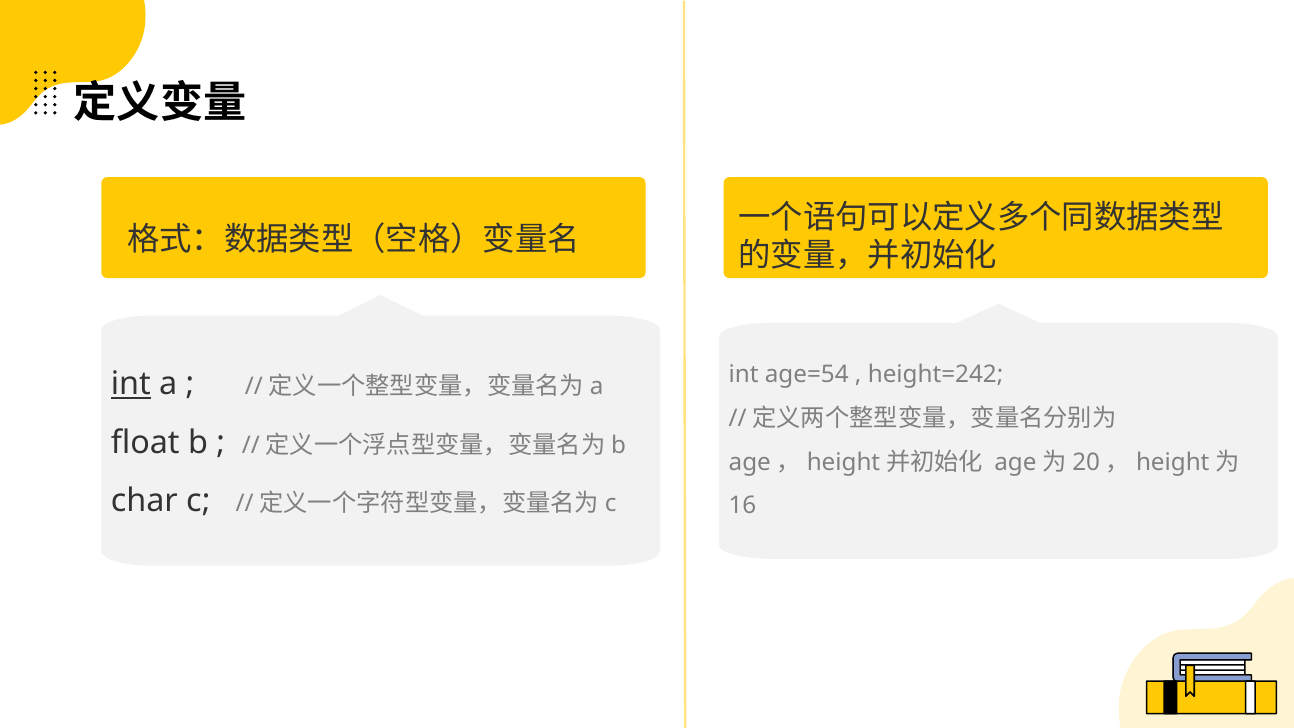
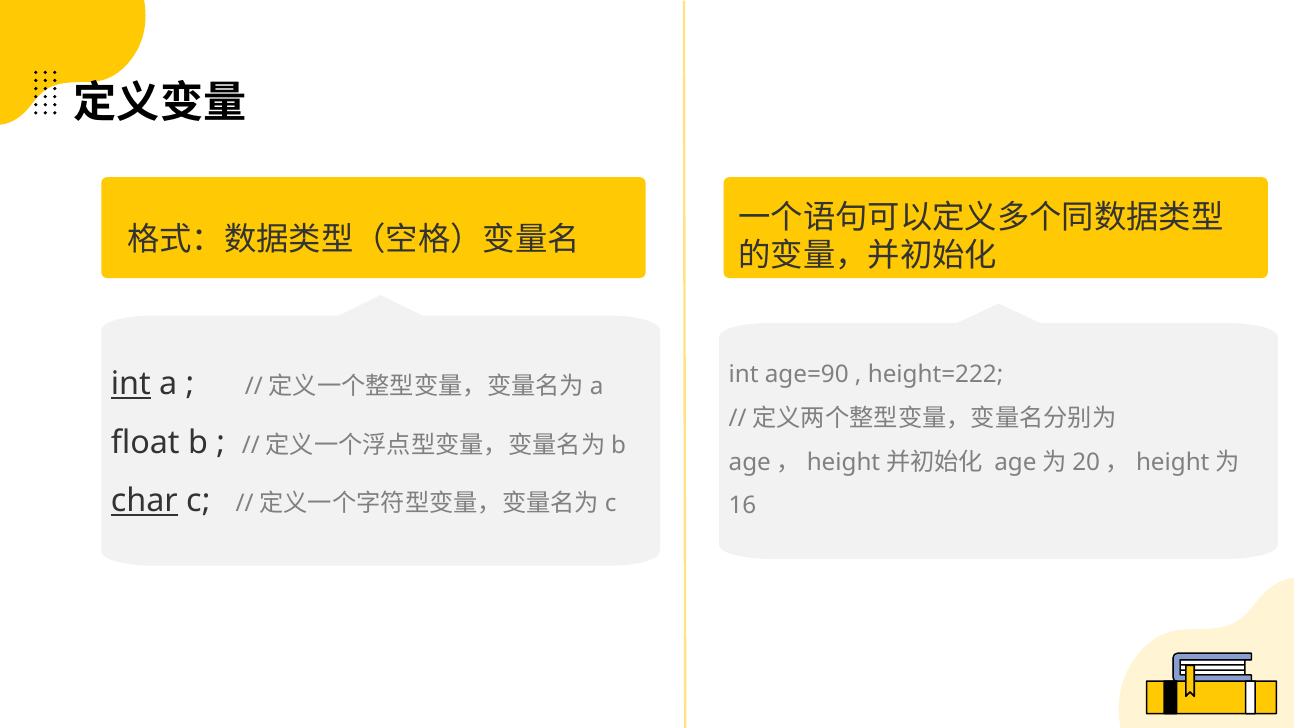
age=54: age=54 -> age=90 (807, 375)
height=242: height=242 -> height=222 (936, 375)
char underline: none -> present (144, 501)
